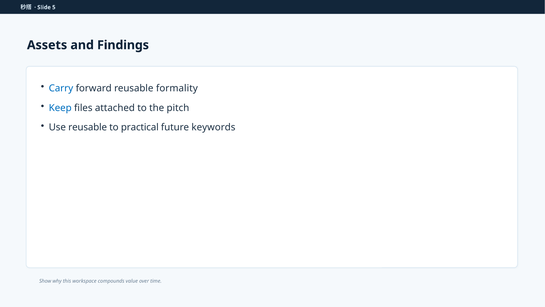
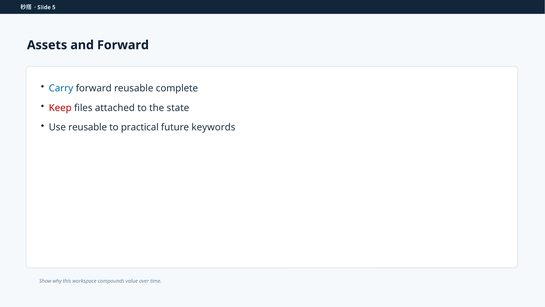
and Findings: Findings -> Forward (123, 45)
formality: formality -> complete (177, 88)
Keep colour: blue -> red (60, 108)
pitch: pitch -> state (178, 108)
